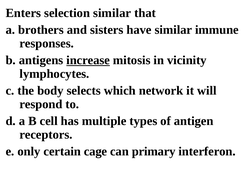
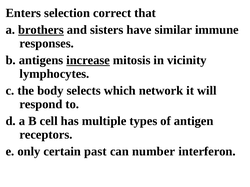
selection similar: similar -> correct (112, 13)
brothers underline: none -> present (41, 30)
cage: cage -> past (95, 152)
primary: primary -> number (154, 152)
